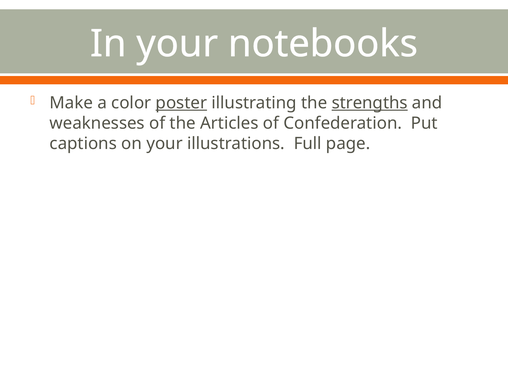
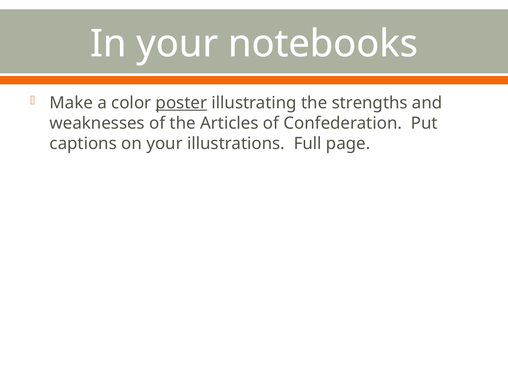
strengths underline: present -> none (370, 103)
